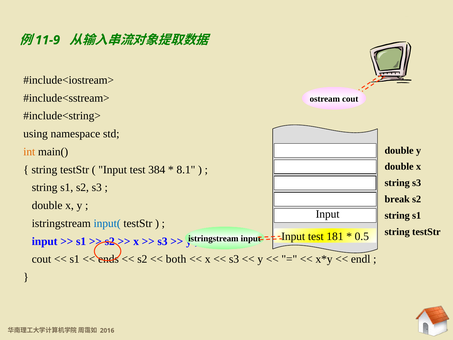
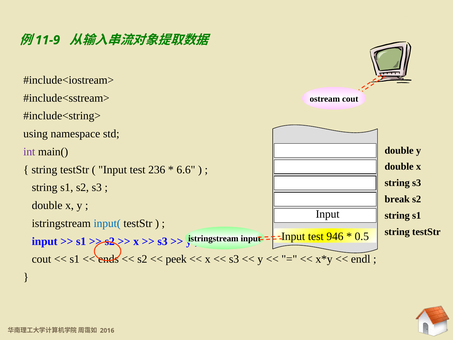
int colour: orange -> purple (29, 152)
384: 384 -> 236 (157, 170)
8.1: 8.1 -> 6.6 (186, 170)
181: 181 -> 946 (335, 236)
both: both -> peek (176, 259)
